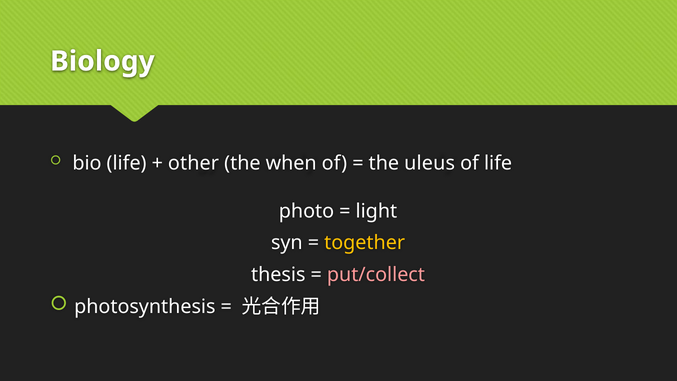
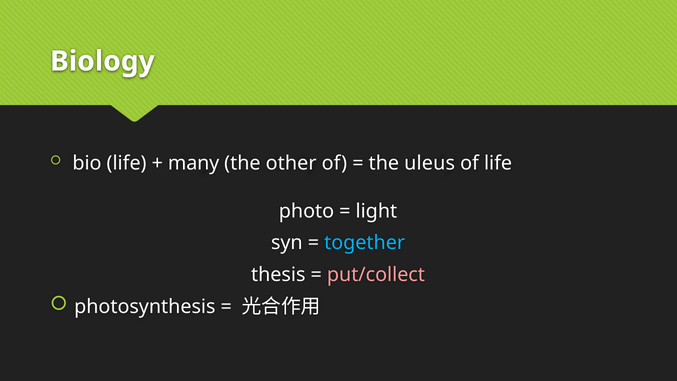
other: other -> many (194, 163)
when: when -> other (291, 163)
together colour: yellow -> light blue (365, 243)
